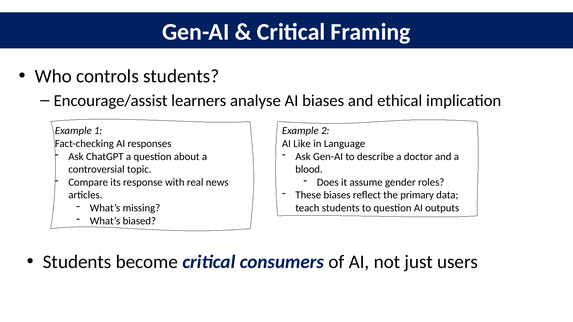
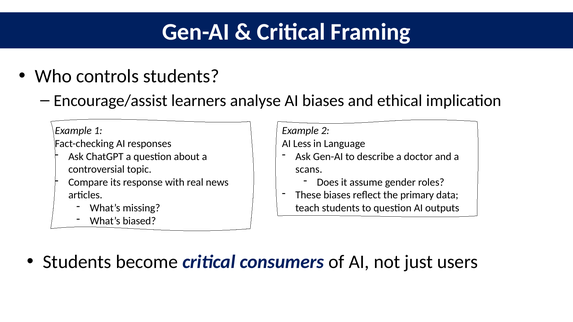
Like: Like -> Less (302, 144)
blood: blood -> scans (309, 170)
